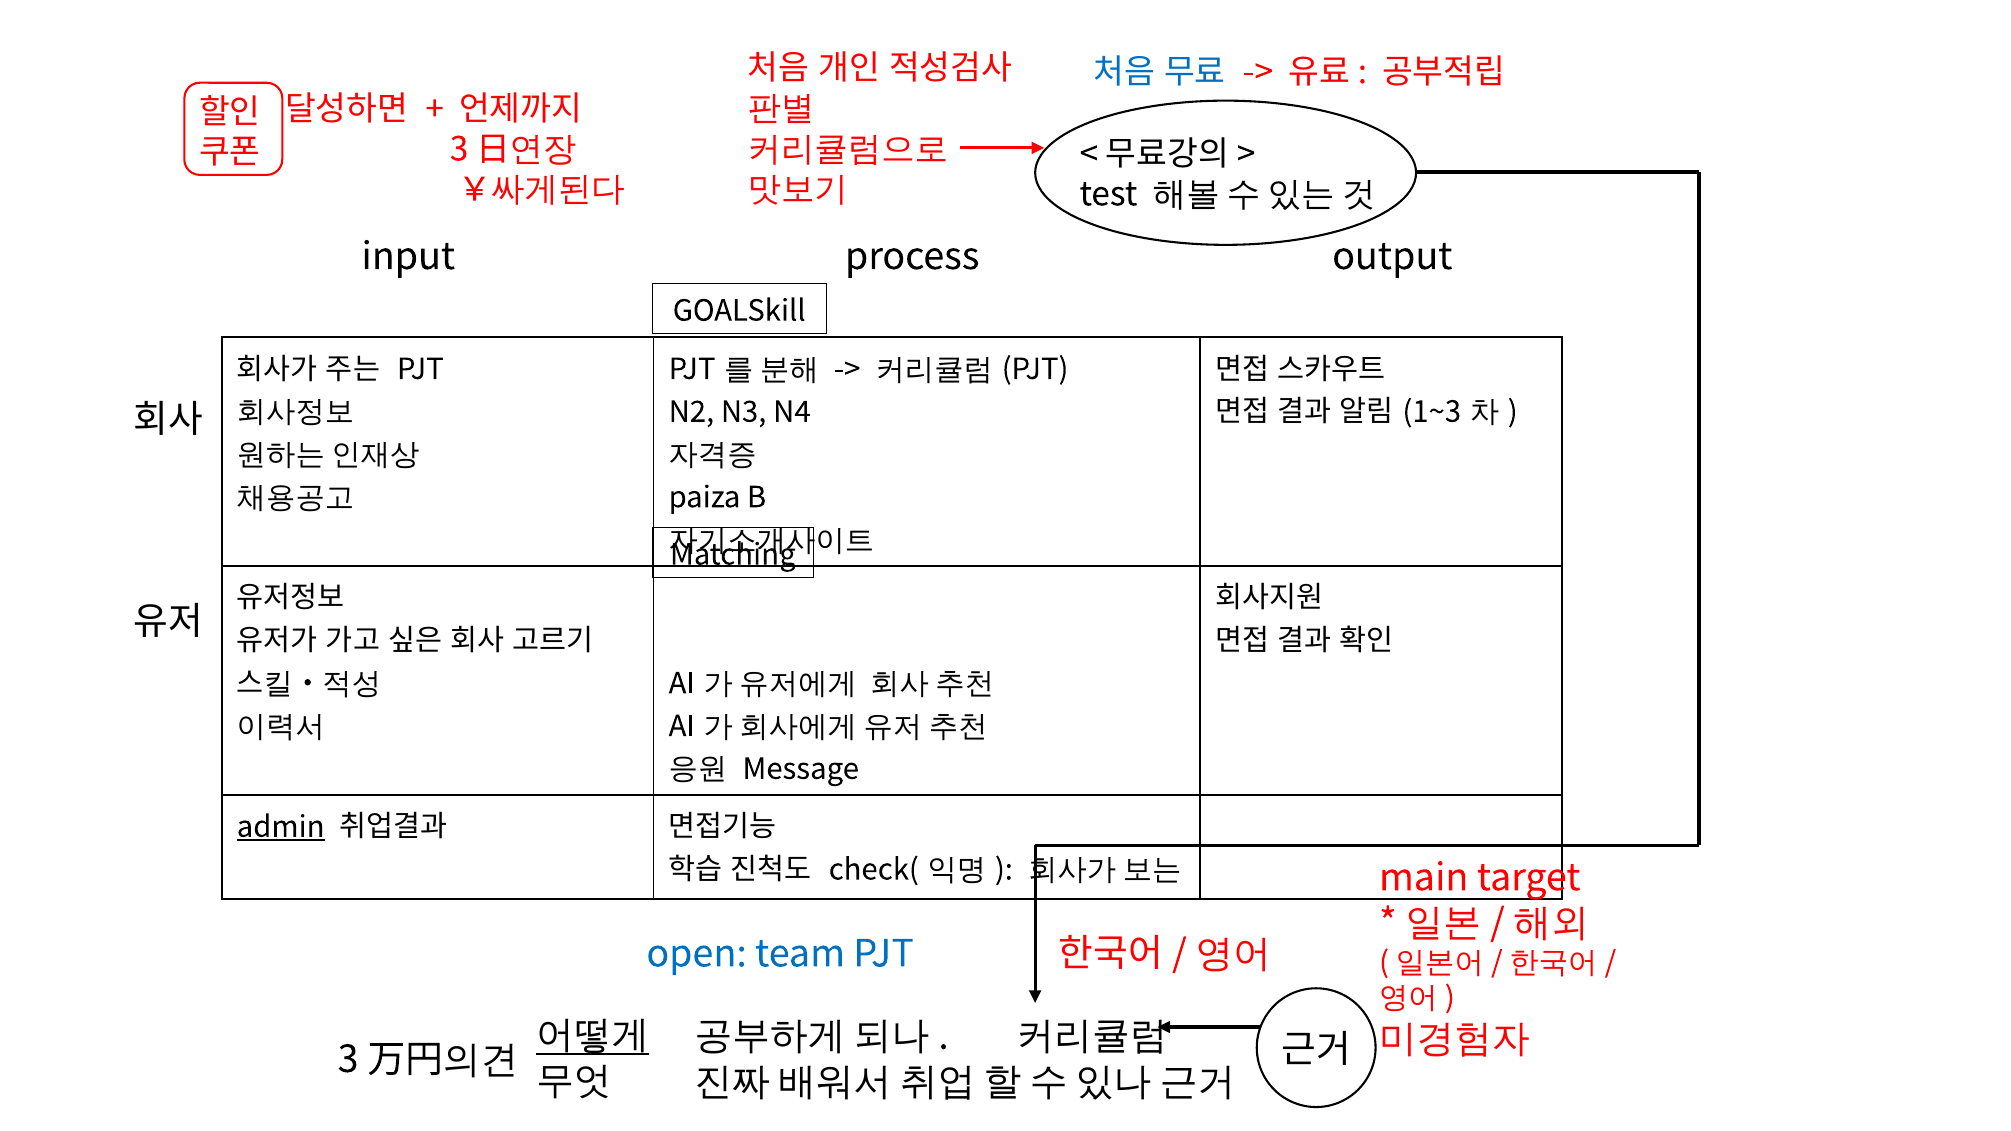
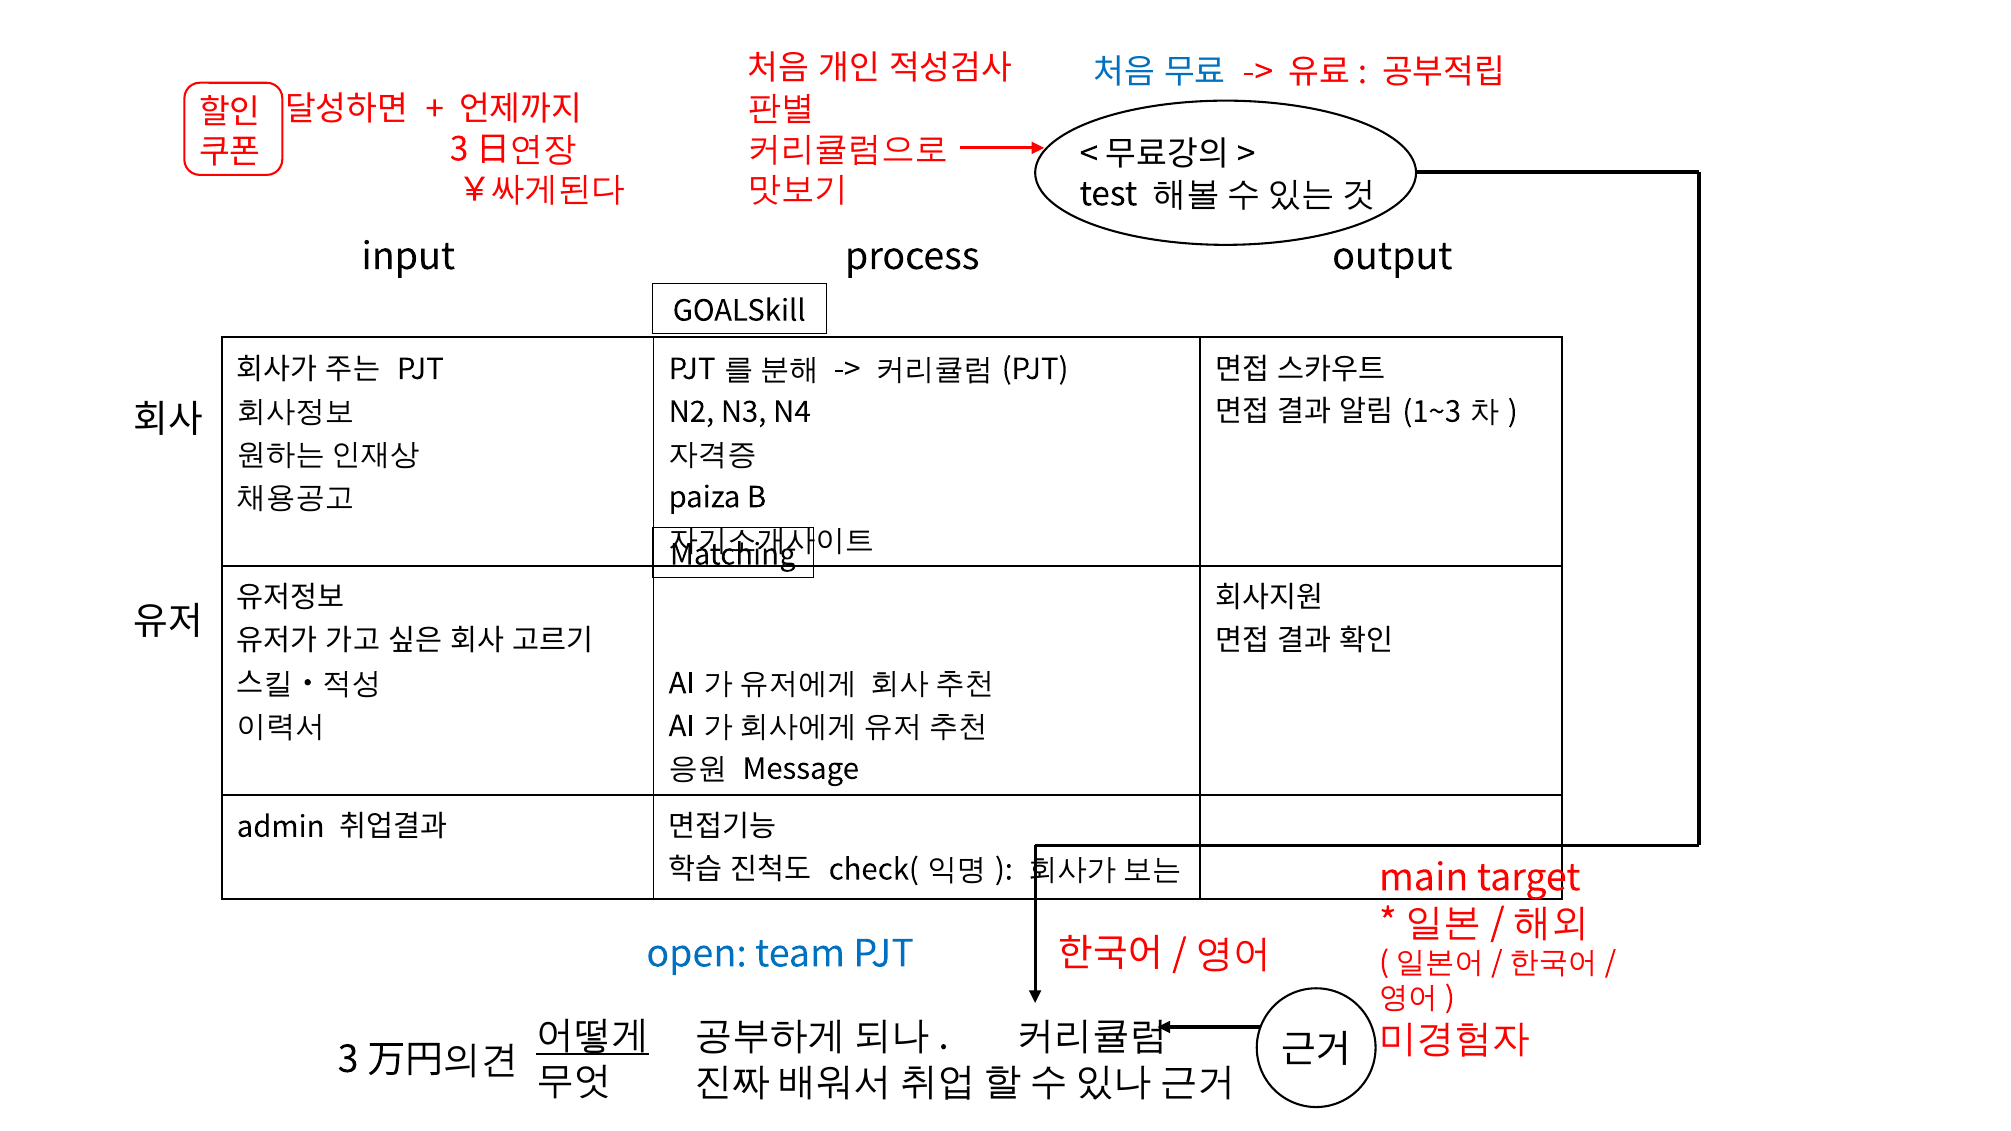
admin underline: present -> none (281, 827)
